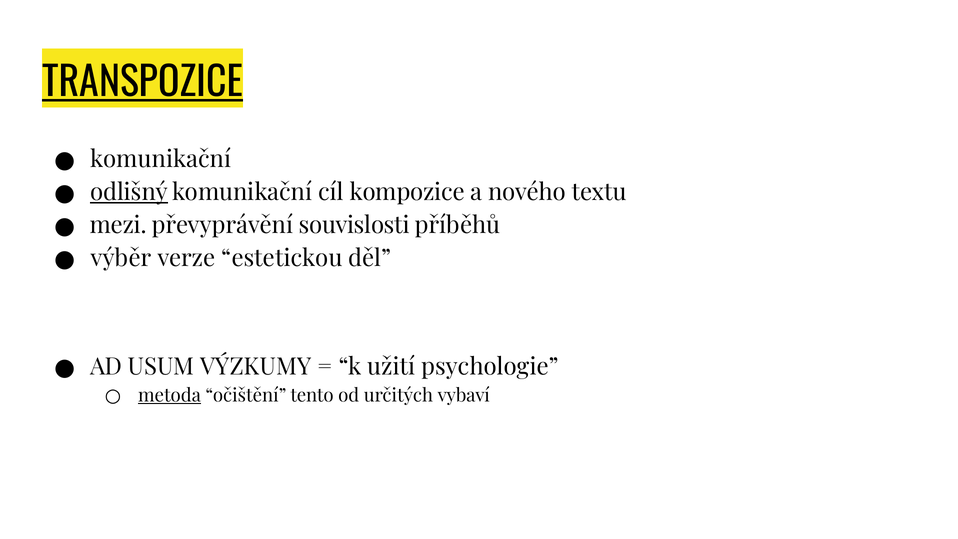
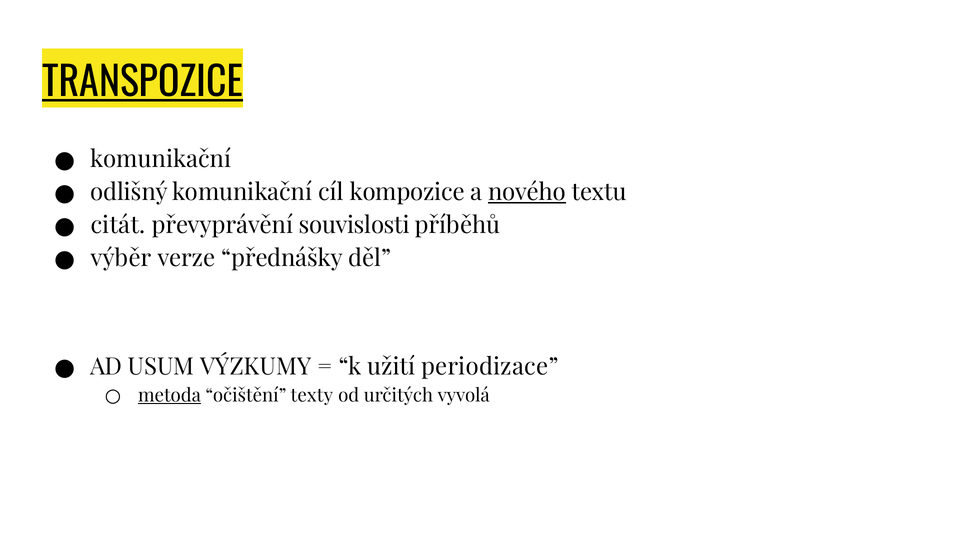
odlišný underline: present -> none (129, 192)
nového underline: none -> present (527, 192)
mezi: mezi -> citát (118, 225)
estetickou: estetickou -> přednášky (282, 258)
psychologie: psychologie -> periodizace (490, 367)
tento: tento -> texty (312, 395)
vybaví: vybaví -> vyvolá (464, 395)
